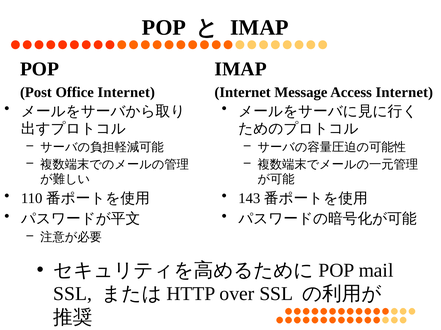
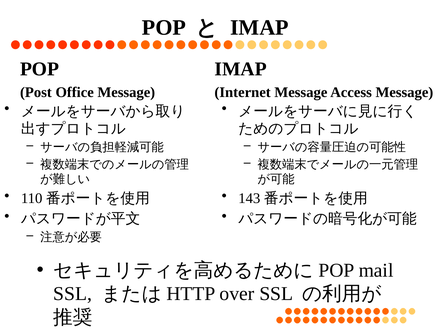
Office Internet: Internet -> Message (126, 92)
Access Internet: Internet -> Message (404, 92)
